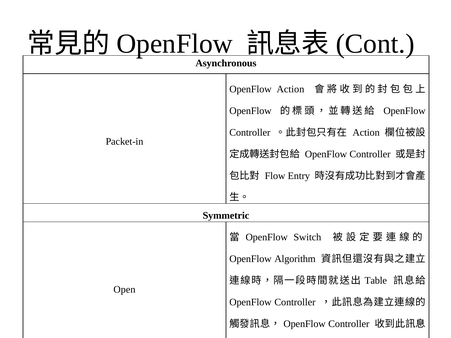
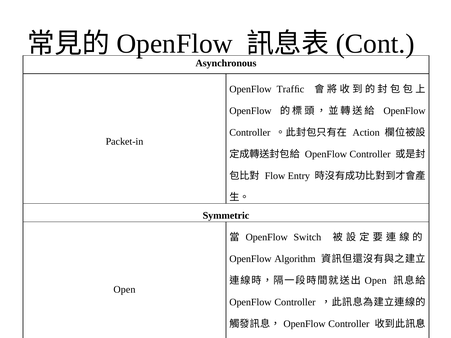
OpenFlow Action: Action -> Trafﬁc (290, 89)
Table: Table -> Open (376, 281)
